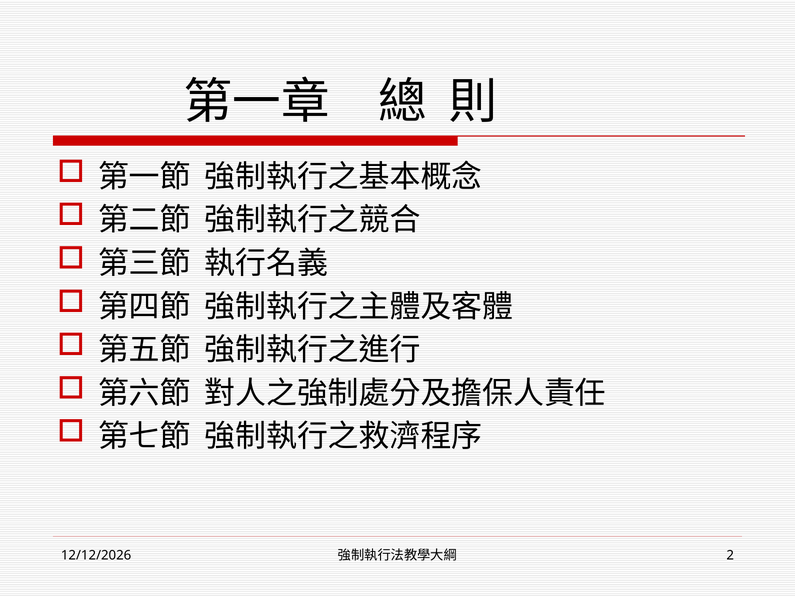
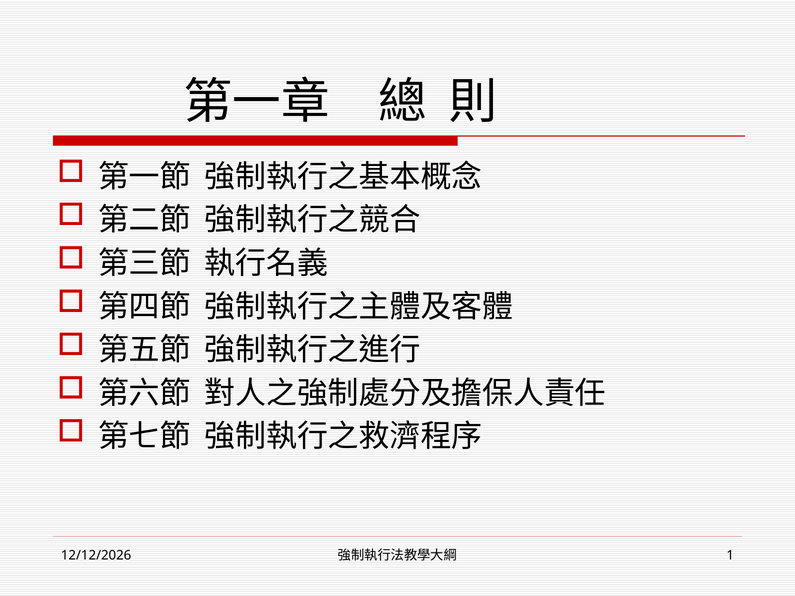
2: 2 -> 1 (730, 556)
